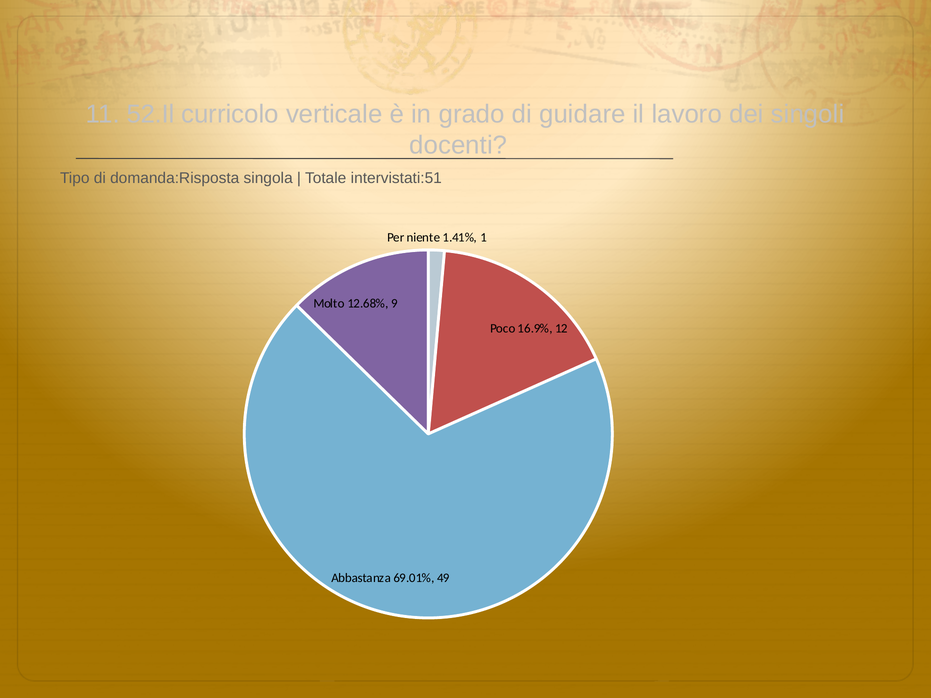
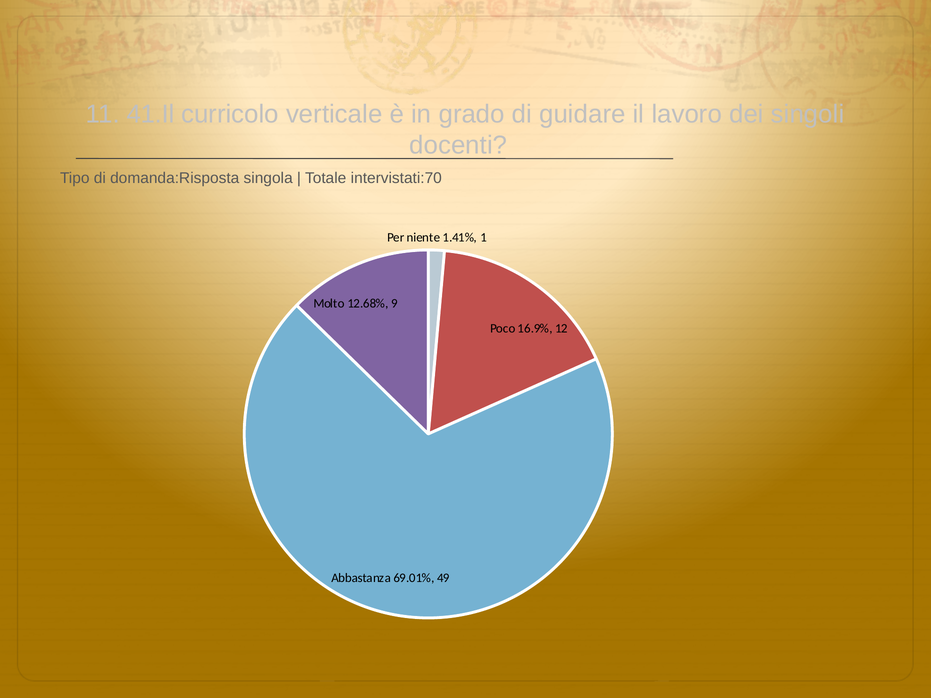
52.Il: 52.Il -> 41.Il (151, 114)
intervistati:51: intervistati:51 -> intervistati:70 (396, 178)
